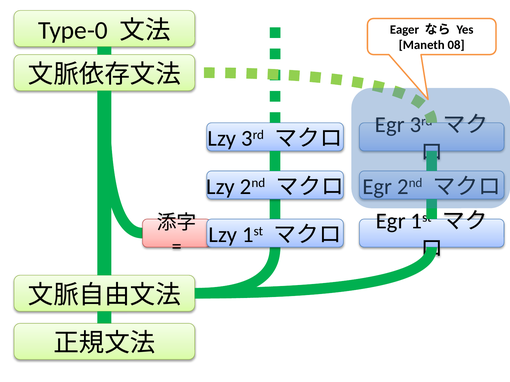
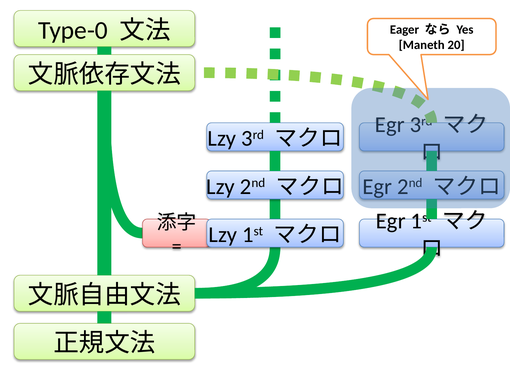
08: 08 -> 20 (456, 45)
